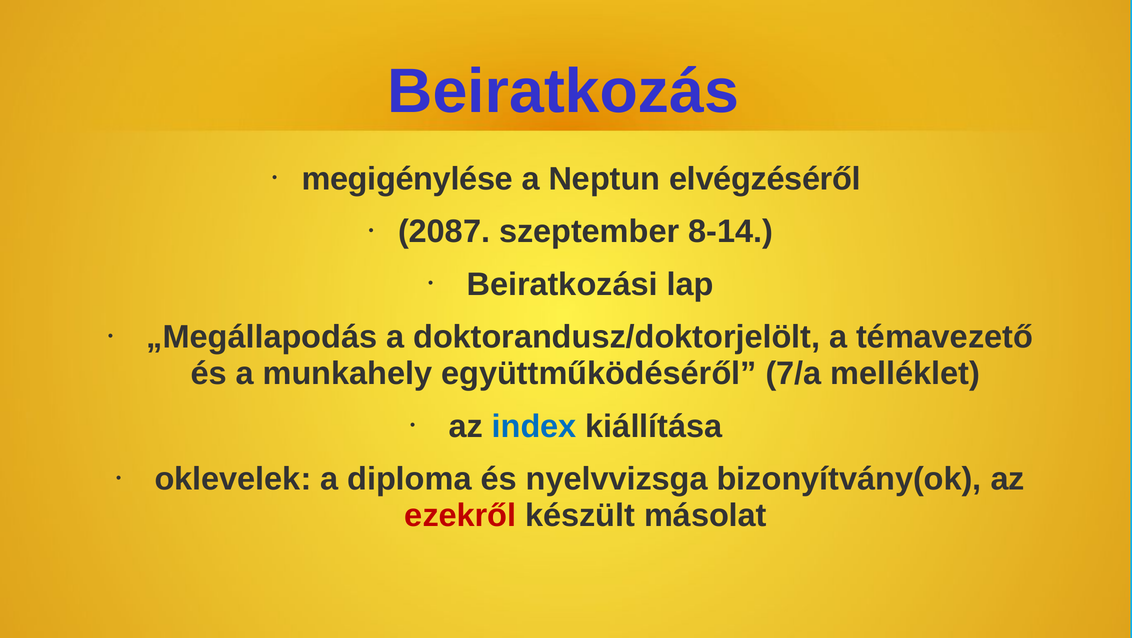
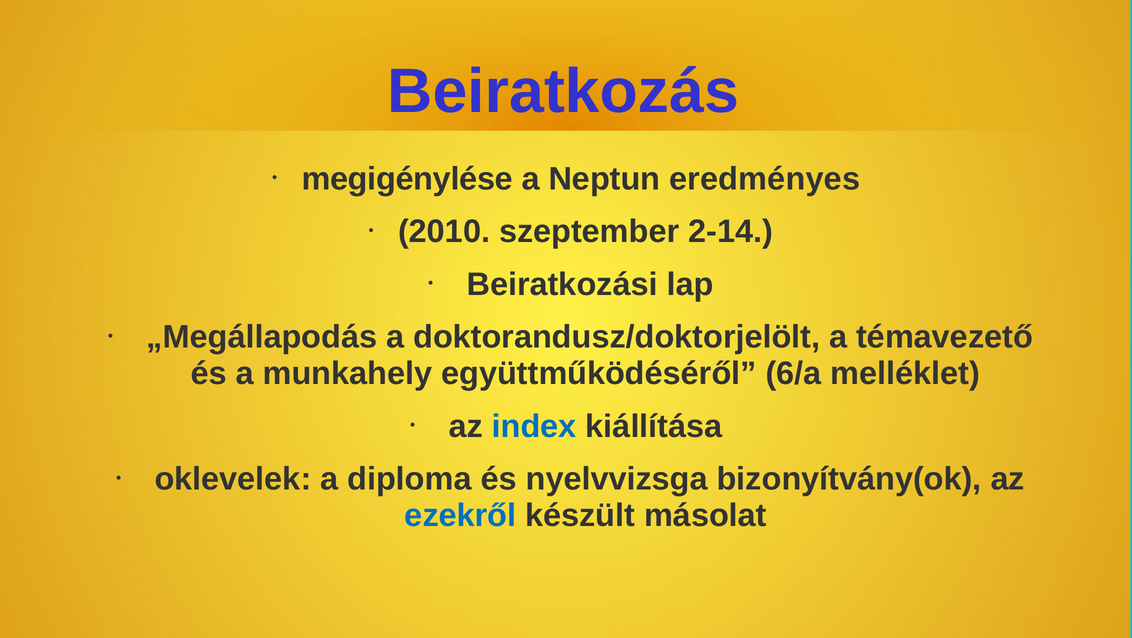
elvégzéséről: elvégzéséről -> eredményes (765, 179)
2087: 2087 -> 2010 (444, 232)
8-14: 8-14 -> 2-14 (731, 232)
7/a: 7/a -> 6/a (793, 374)
ezekről colour: red -> blue (460, 516)
